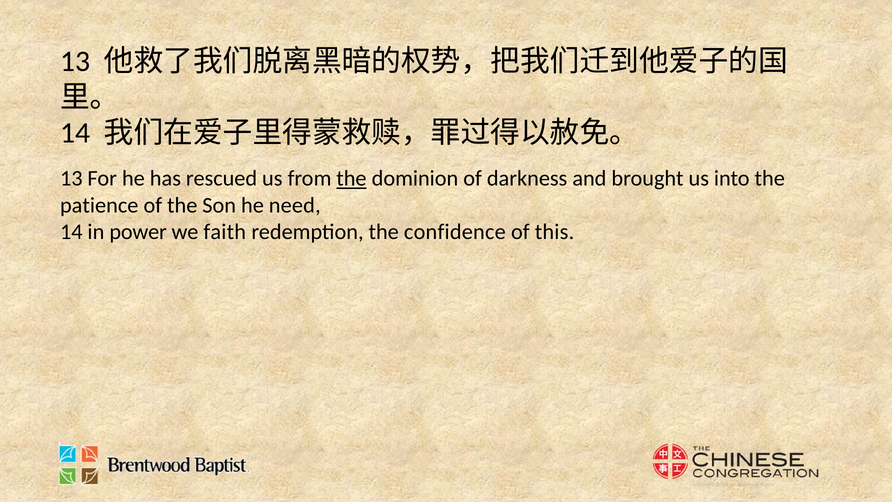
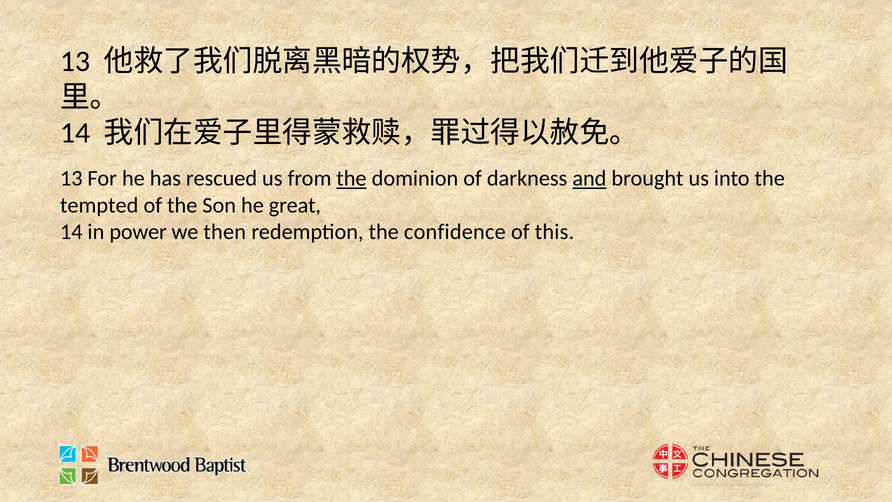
and underline: none -> present (589, 178)
patience: patience -> tempted (99, 205)
need: need -> great (295, 205)
faith: faith -> then (225, 232)
